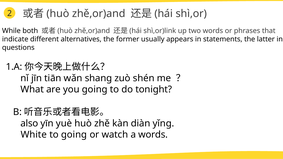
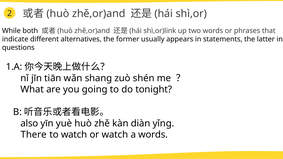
White: White -> There (34, 135)
to going: going -> watch (74, 135)
